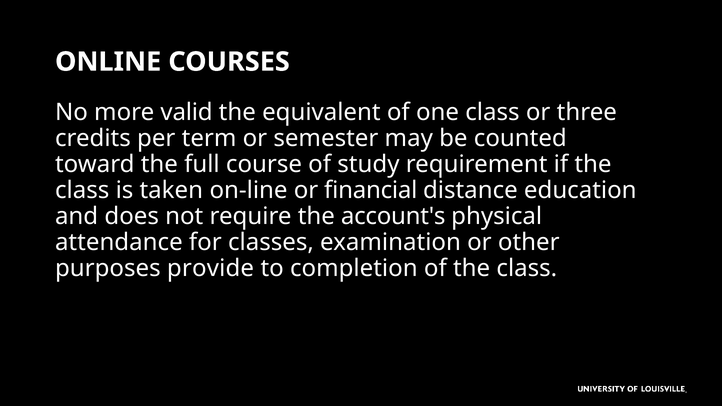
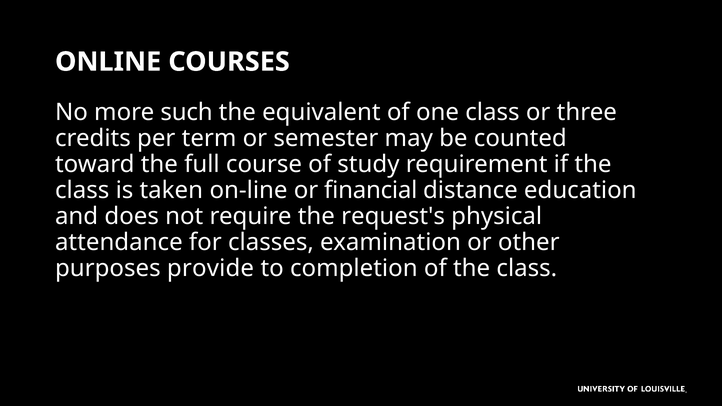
valid: valid -> such (187, 112)
account's: account's -> request's (393, 216)
